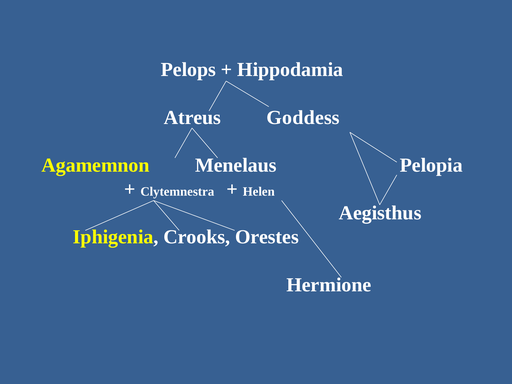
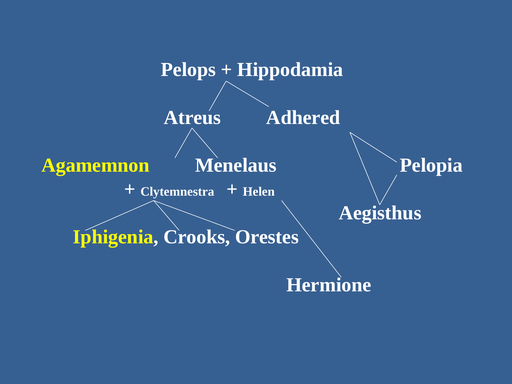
Goddess: Goddess -> Adhered (303, 117)
